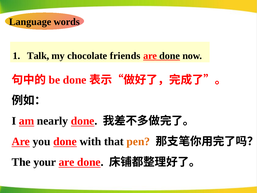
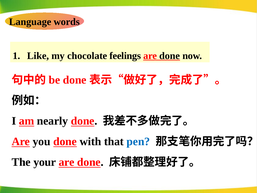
Talk: Talk -> Like (38, 56)
friends: friends -> feelings (125, 56)
pen colour: orange -> blue (138, 141)
